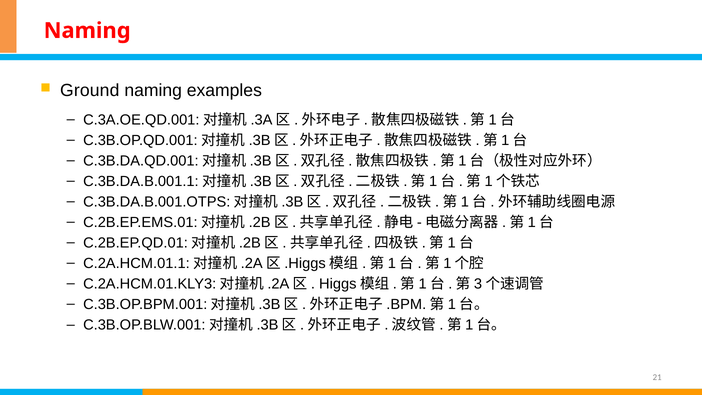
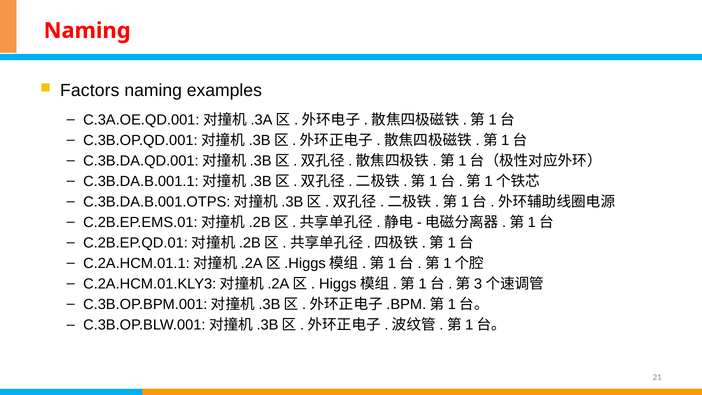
Ground: Ground -> Factors (90, 91)
